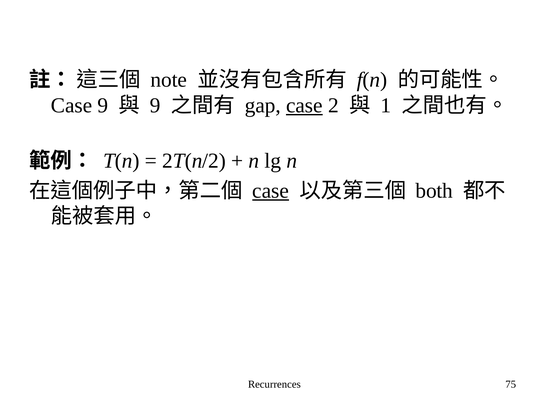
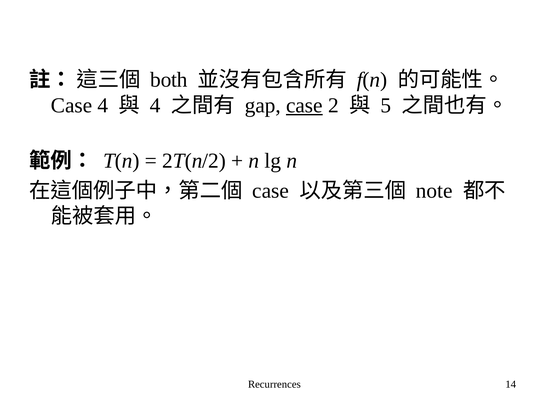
note: note -> both (169, 80)
Case 9: 9 -> 4 (103, 106)
9: 9 -> 4 (155, 106)
1: 1 -> 5 (386, 106)
case underline: present -> none (271, 191)
both: both -> note (434, 191)
75: 75 -> 14 (511, 385)
